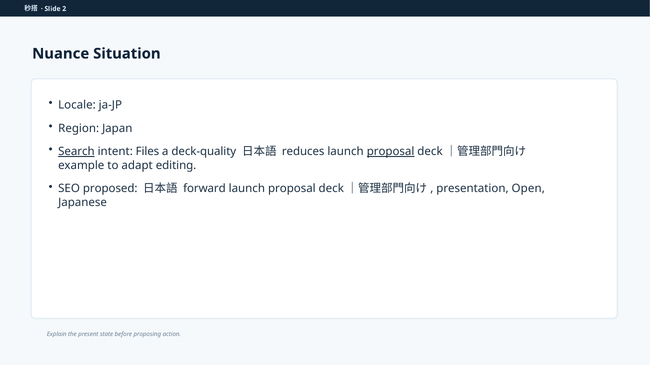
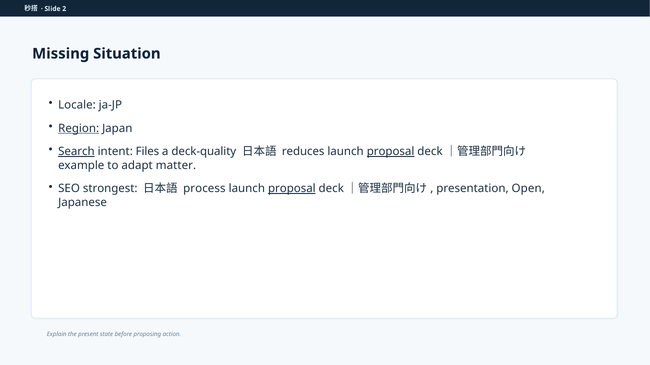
Nuance: Nuance -> Missing (61, 54)
Region underline: none -> present (79, 128)
editing: editing -> matter (176, 166)
proposed: proposed -> strongest (110, 189)
forward: forward -> process (204, 189)
proposal underline: none -> present (292, 189)
